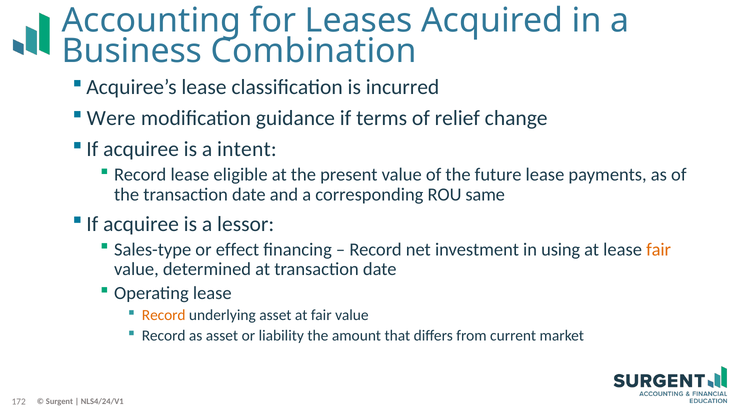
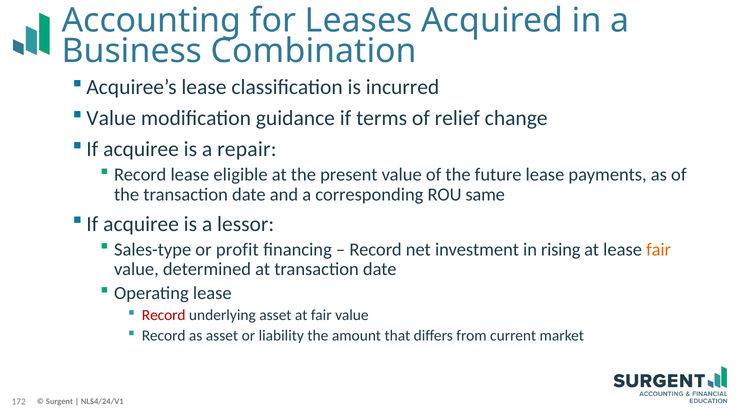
Were: Were -> Value (111, 118)
intent: intent -> repair (247, 149)
effect: effect -> profit (237, 250)
using: using -> rising (561, 250)
Record colour: orange -> red (164, 316)
